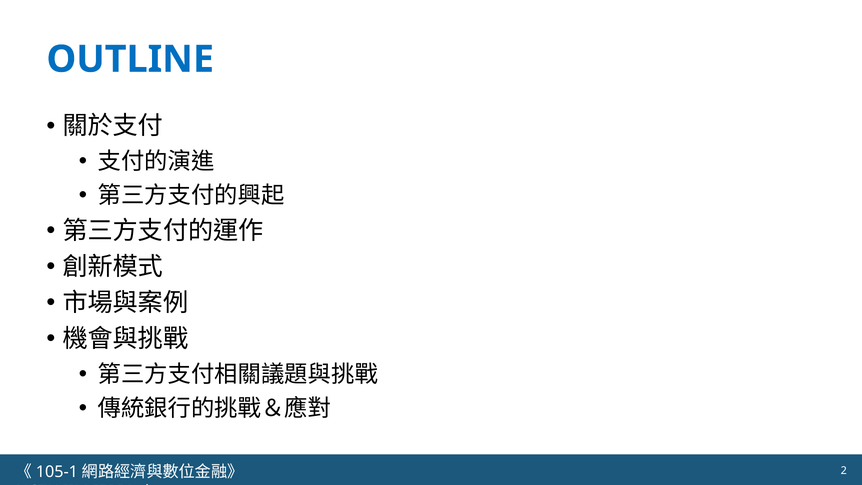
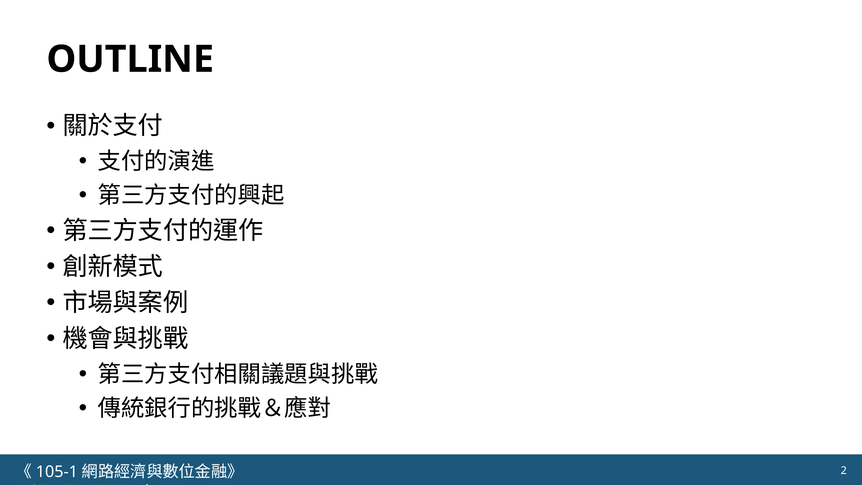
OUTLINE colour: blue -> black (130, 59)
